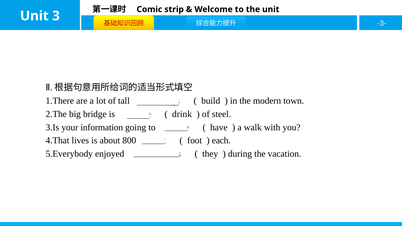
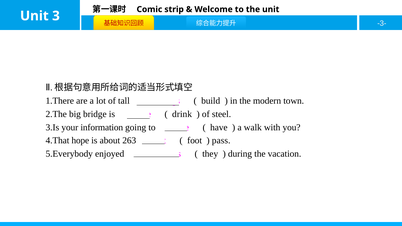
lives: lives -> hope (80, 141)
800: 800 -> 263 (129, 141)
each: each -> pass (221, 141)
